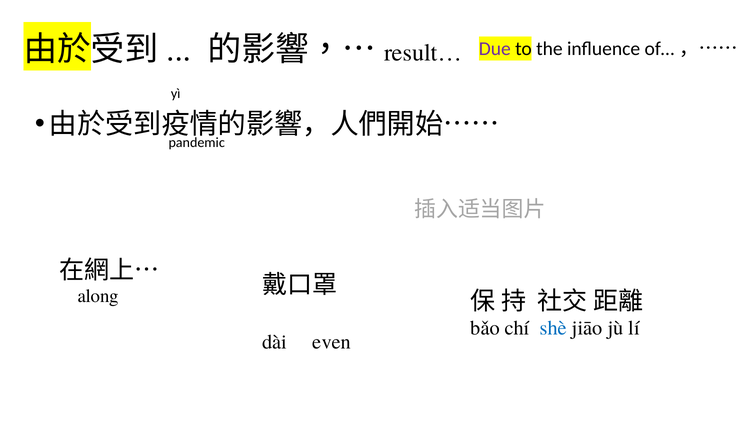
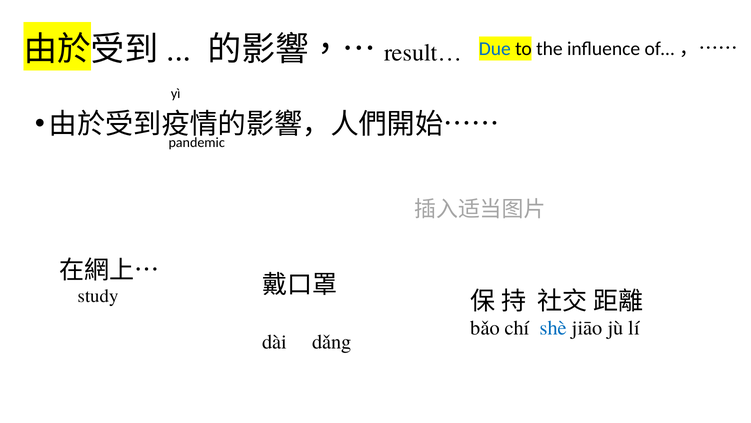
Due colour: purple -> blue (495, 49)
along: along -> study (98, 295)
even: even -> dǎng (332, 342)
